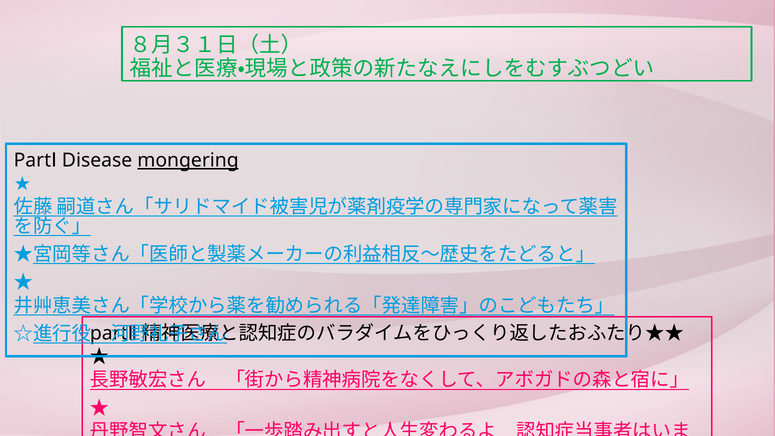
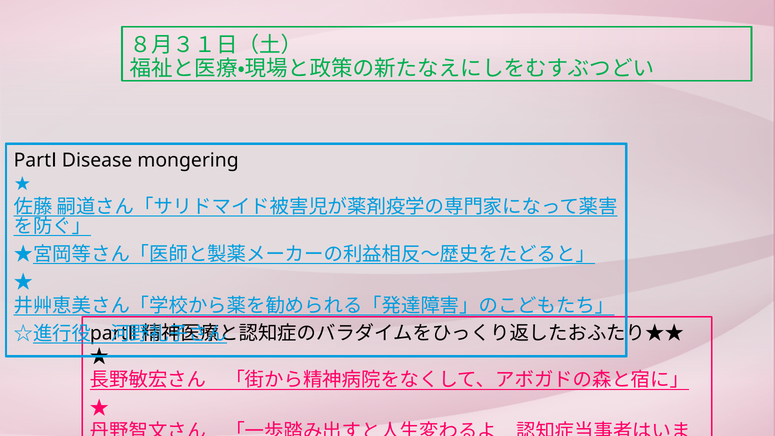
mongering underline: present -> none (188, 160)
